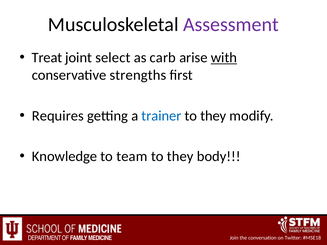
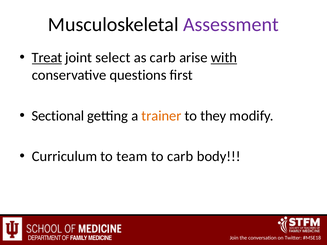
Treat underline: none -> present (47, 58)
strengths: strengths -> questions (138, 75)
Requires: Requires -> Sectional (58, 116)
trainer colour: blue -> orange (161, 116)
Knowledge: Knowledge -> Curriculum (65, 157)
they: they -> carb (180, 157)
